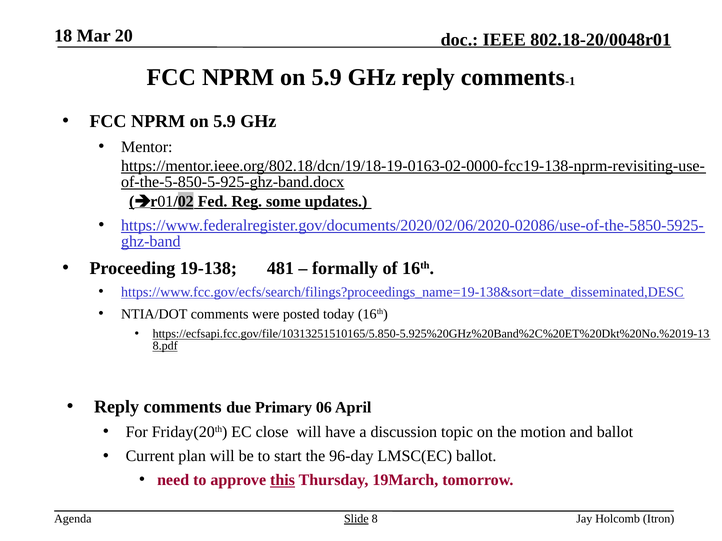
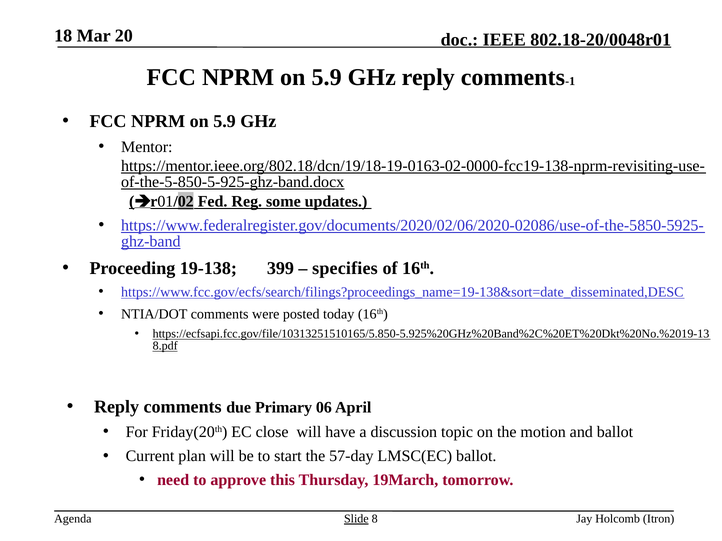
481: 481 -> 399 (280, 268)
formally: formally -> specifies (345, 268)
96-day: 96-day -> 57-day (351, 457)
this underline: present -> none (283, 480)
